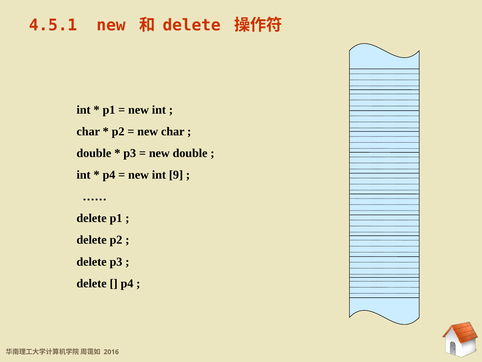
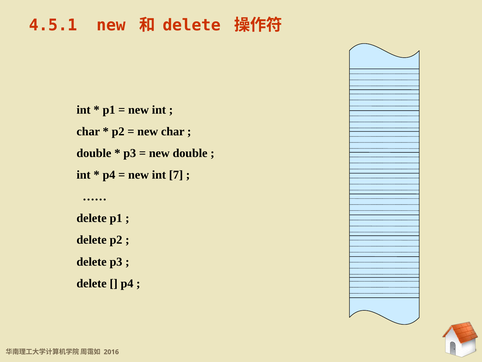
9: 9 -> 7 (176, 175)
